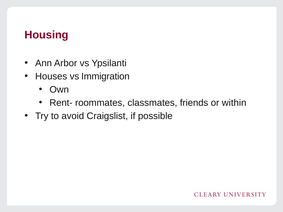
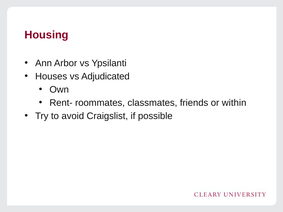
Immigration: Immigration -> Adjudicated (105, 76)
